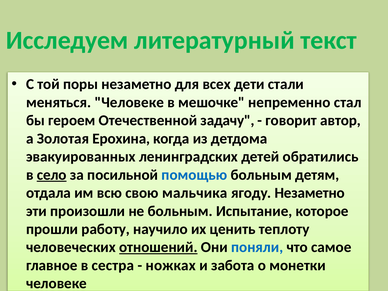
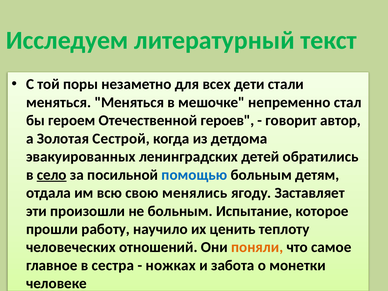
меняться Человеке: Человеке -> Меняться (129, 102)
задачу: задачу -> героев (227, 120)
Ерохина: Ерохина -> Сестрой (121, 139)
мальчика: мальчика -> менялись (195, 193)
ягоду Незаметно: Незаметно -> Заставляет (310, 193)
отношений underline: present -> none (158, 247)
поняли colour: blue -> orange (257, 247)
